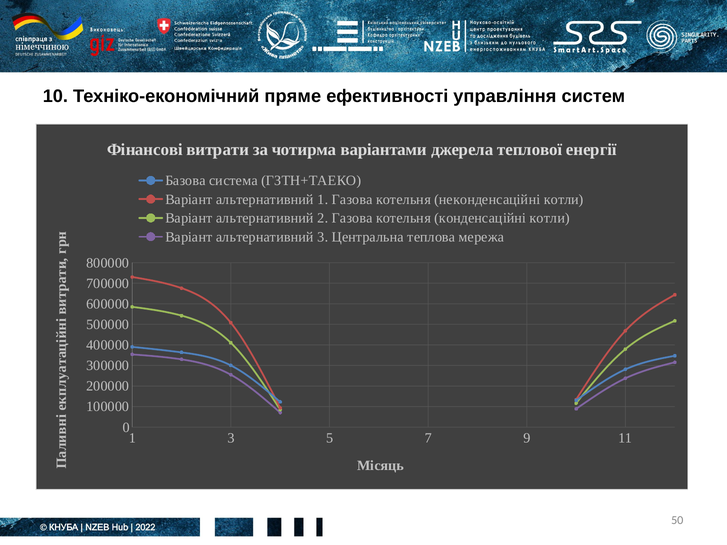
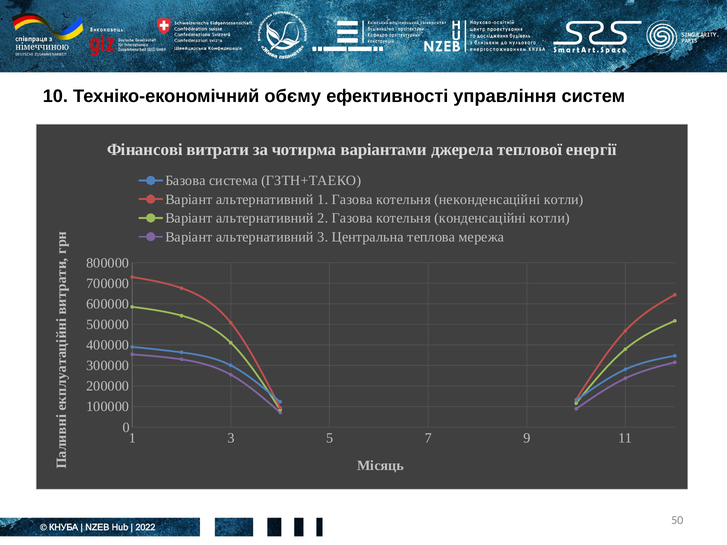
пряме: пряме -> обєму (293, 96)
